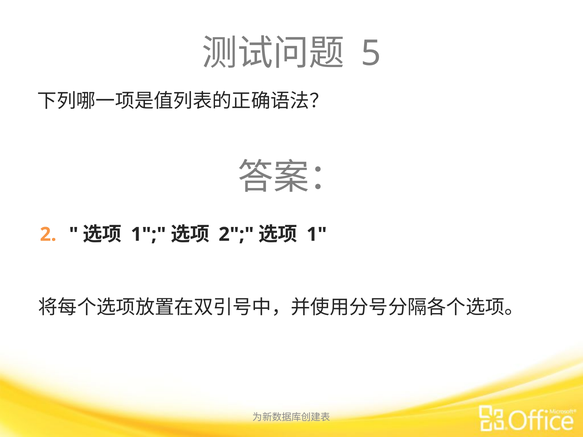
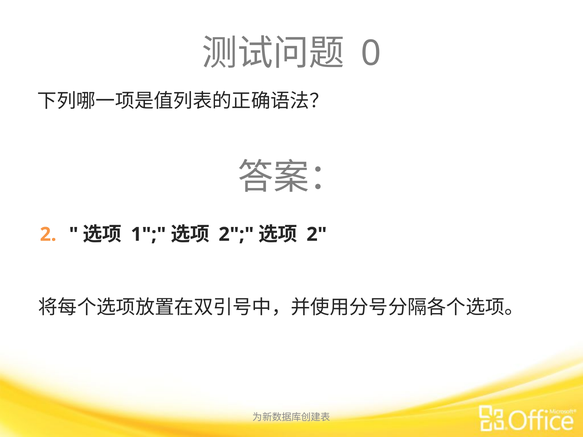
5: 5 -> 0 (371, 53)
1: 1 -> 2 (317, 235)
